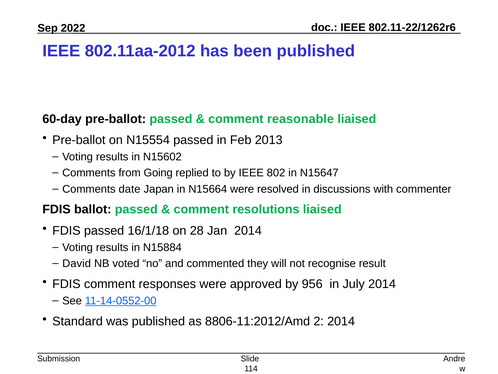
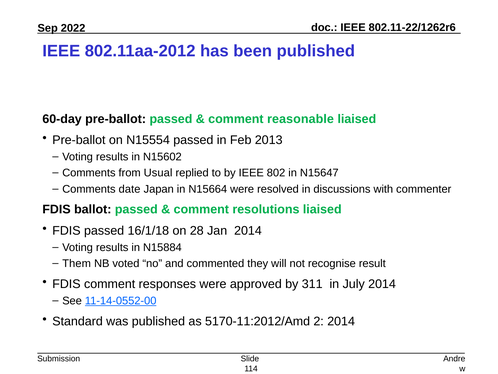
Going: Going -> Usual (158, 173)
David: David -> Them (77, 263)
956: 956 -> 311 (312, 284)
8806-11:2012/Amd: 8806-11:2012/Amd -> 5170-11:2012/Amd (258, 321)
